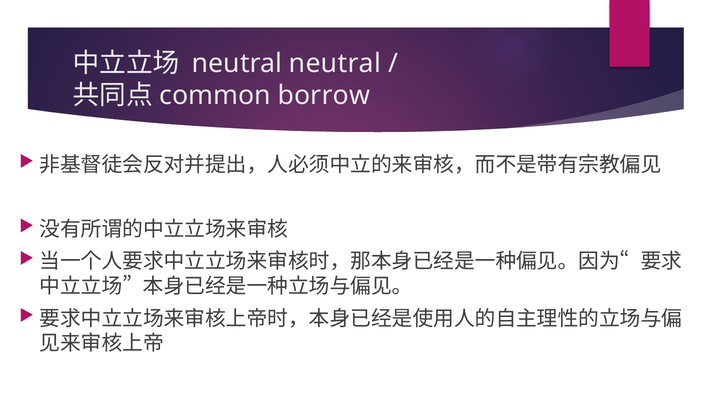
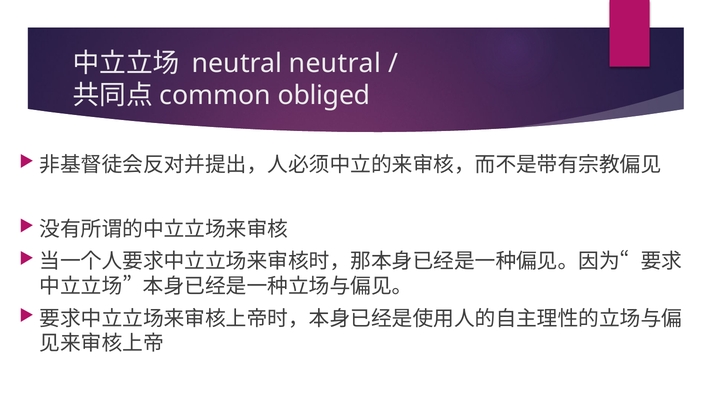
borrow: borrow -> obliged (324, 95)
